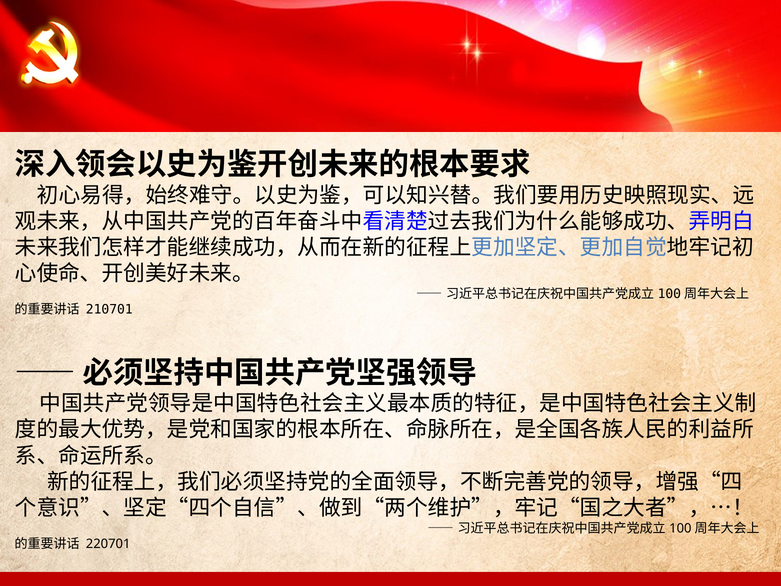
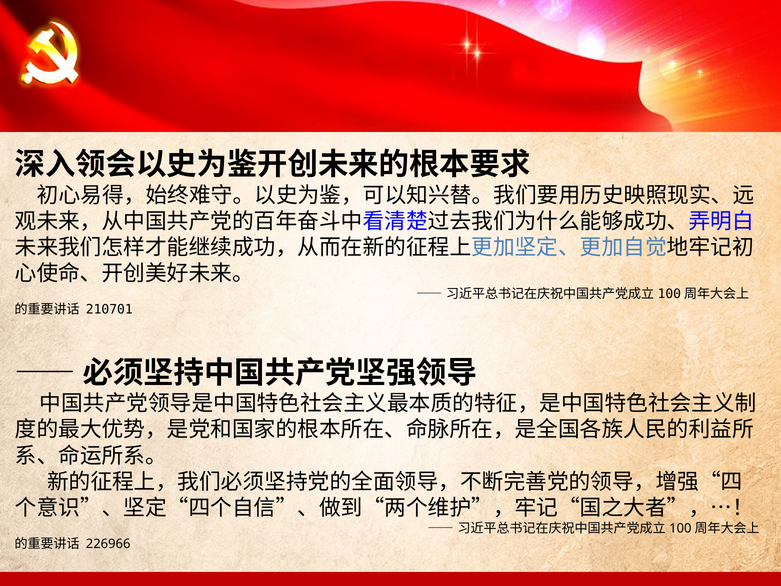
220701: 220701 -> 226966 (108, 544)
